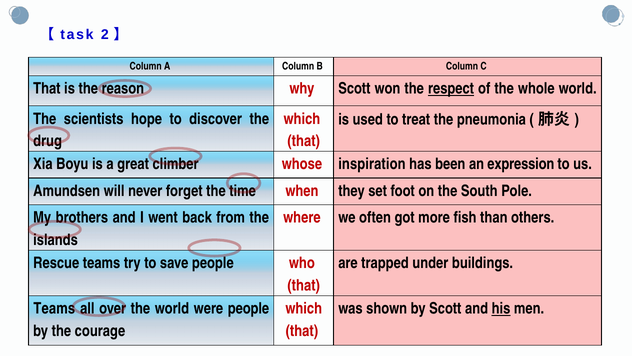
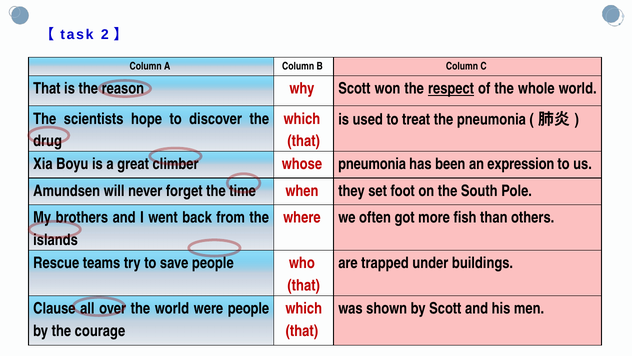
whose inspiration: inspiration -> pneumonia (372, 164)
Teams: Teams -> Clause (54, 308)
his underline: present -> none (501, 308)
